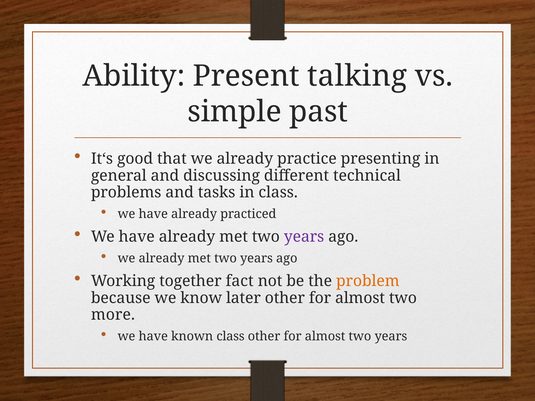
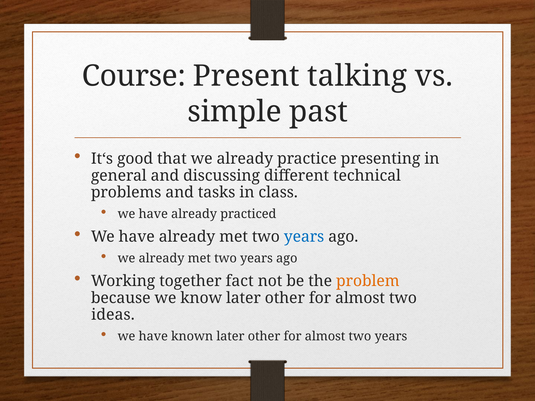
Ability: Ability -> Course (134, 76)
years colour: purple -> blue (304, 237)
more: more -> ideas (113, 315)
known class: class -> later (230, 336)
